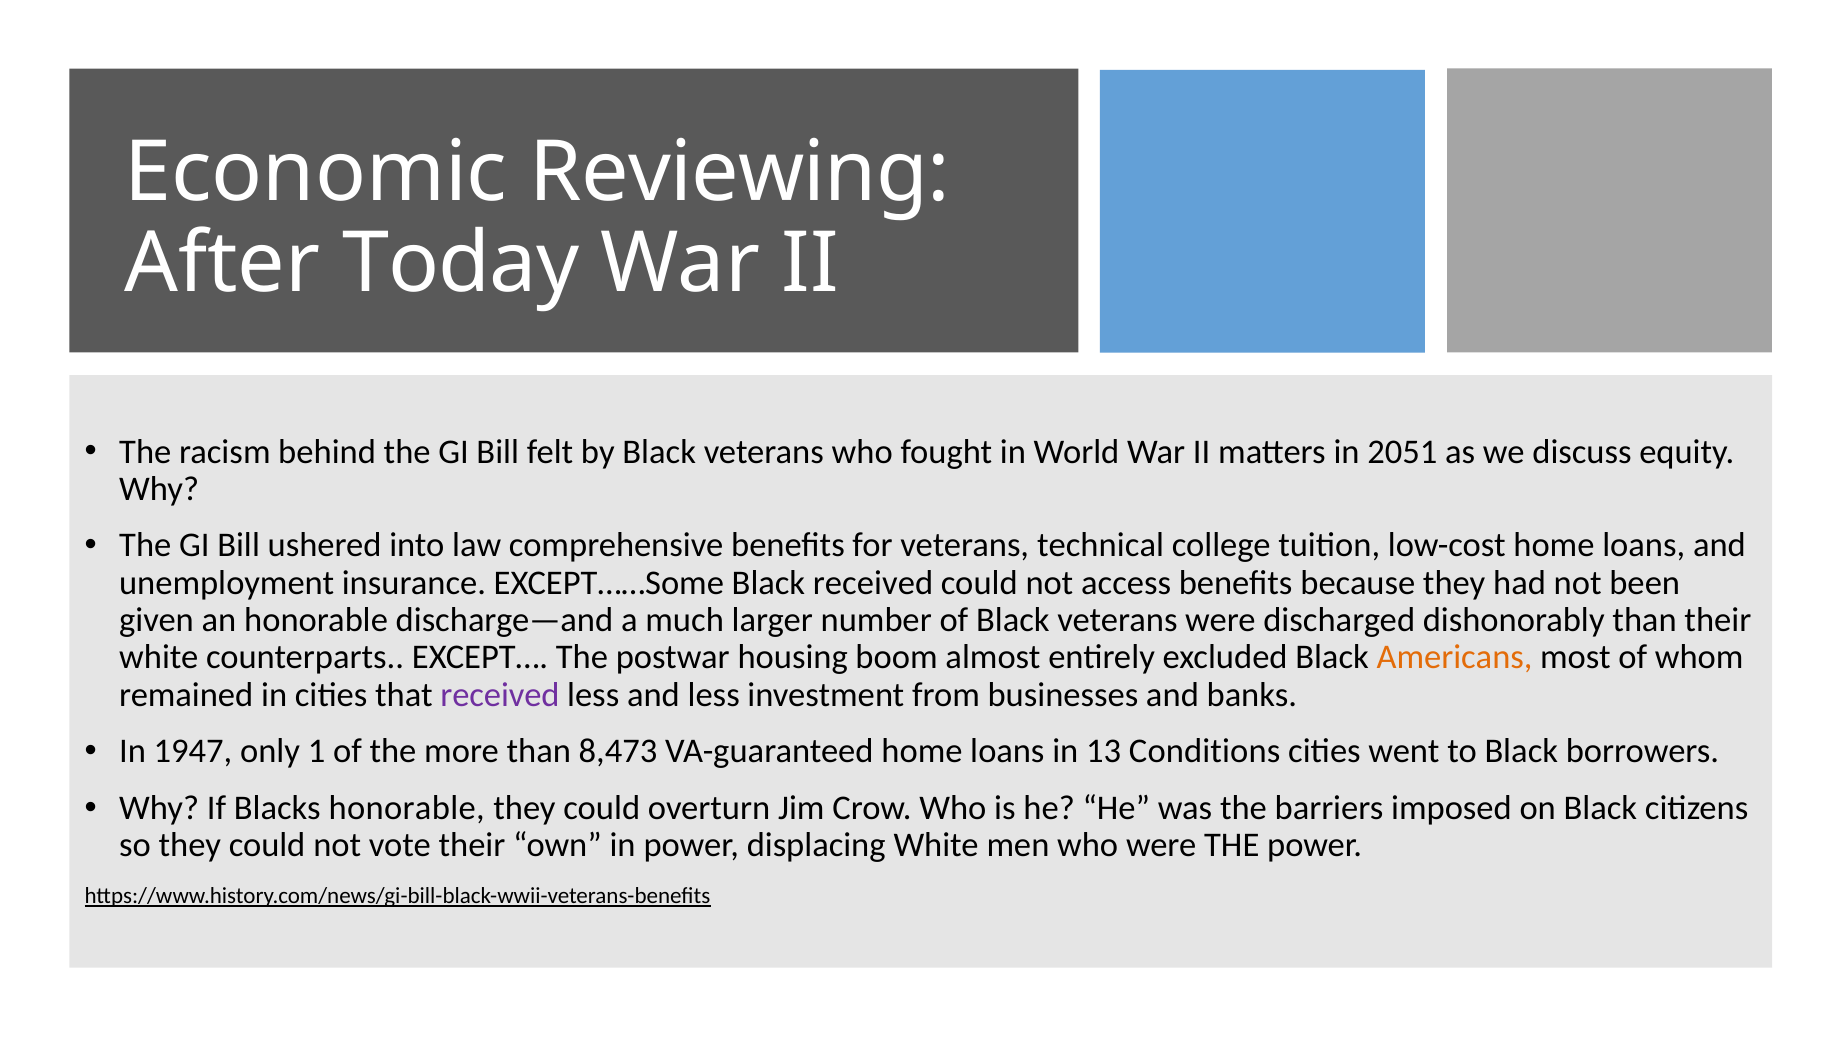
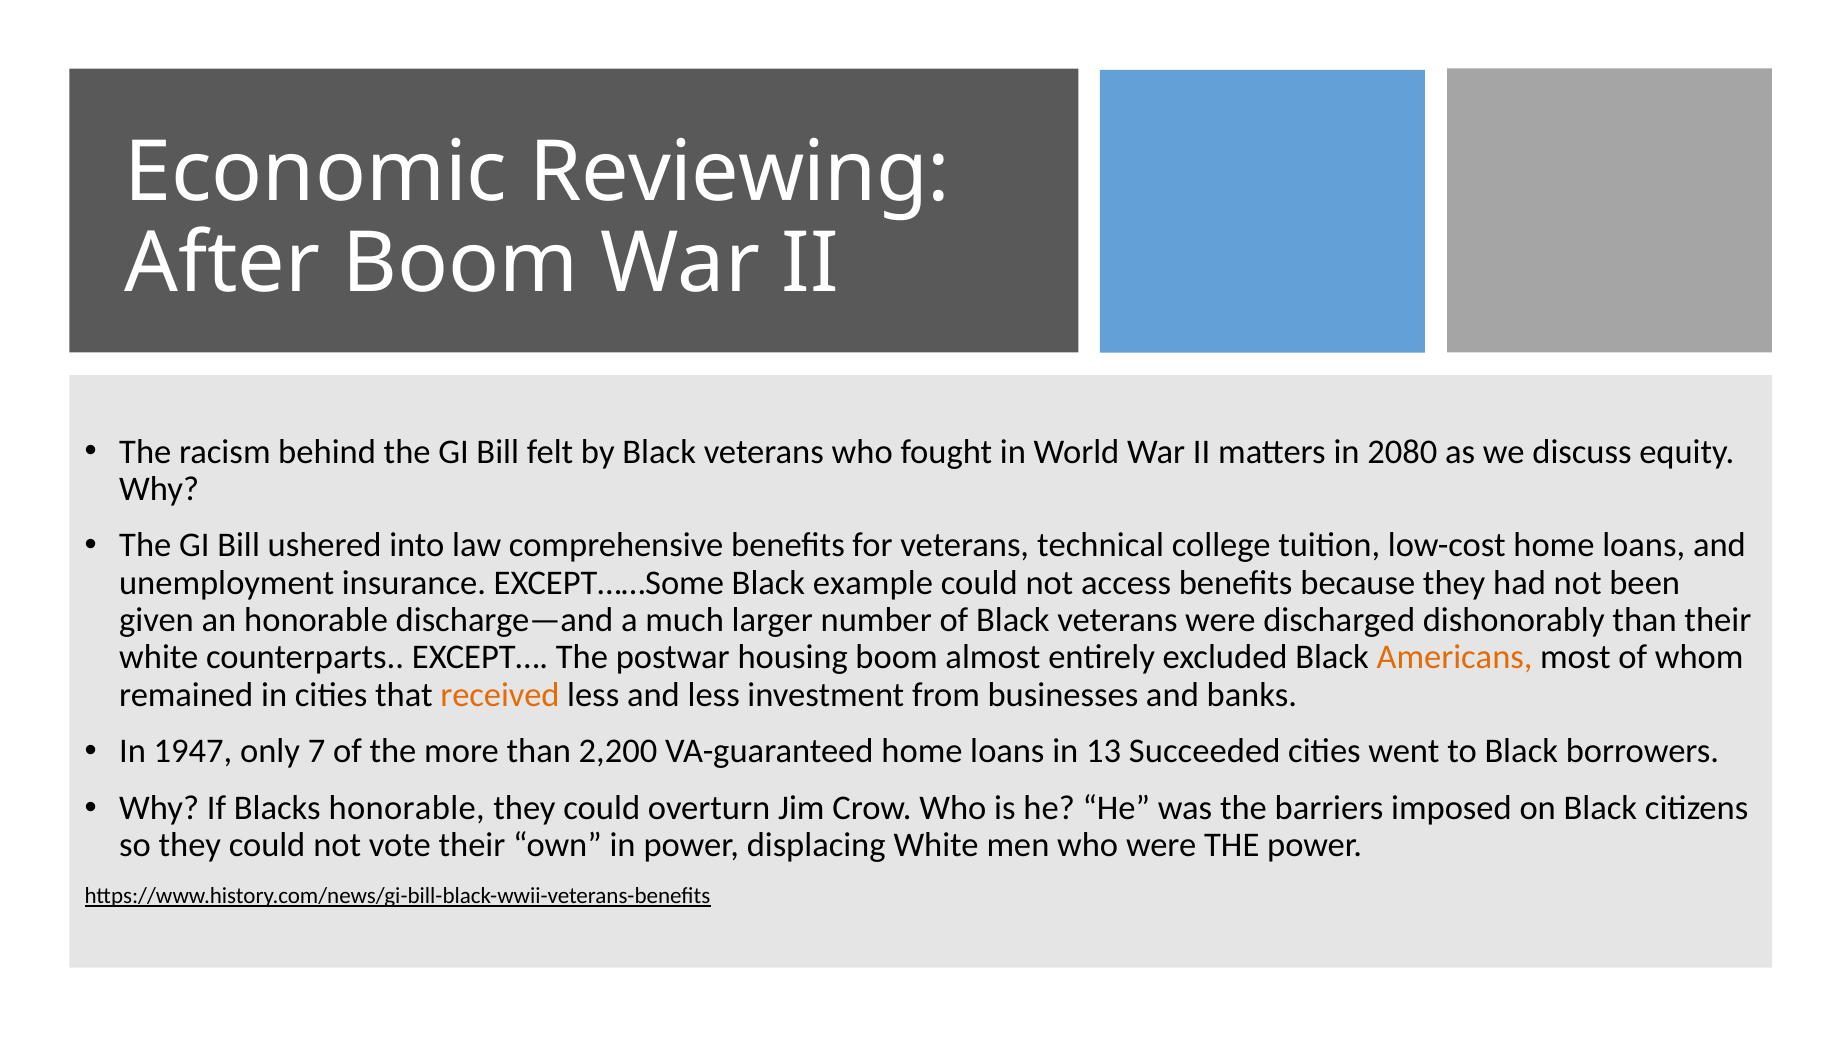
After Today: Today -> Boom (461, 264)
2051: 2051 -> 2080 (1402, 451)
Black received: received -> example (873, 583)
received colour: purple -> orange (500, 695)
1: 1 -> 7 (317, 751)
8,473: 8,473 -> 2,200 (618, 751)
Conditions: Conditions -> Succeeded (1205, 751)
